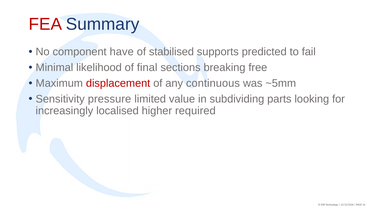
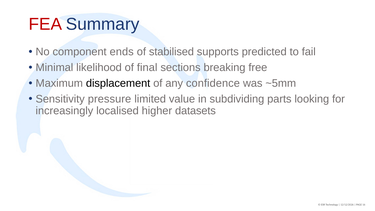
have: have -> ends (122, 52)
displacement colour: red -> black (118, 83)
continuous: continuous -> confidence (213, 83)
required: required -> datasets (195, 111)
